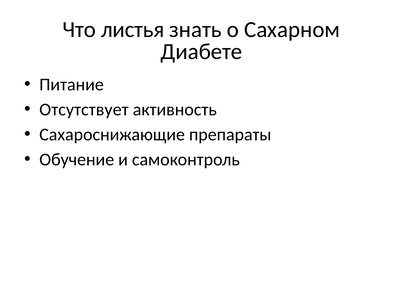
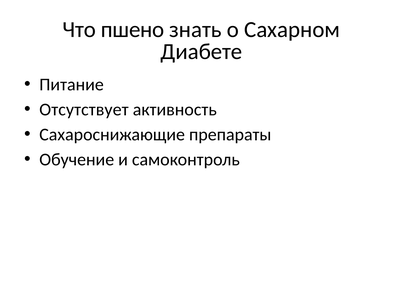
листья: листья -> пшено (133, 30)
